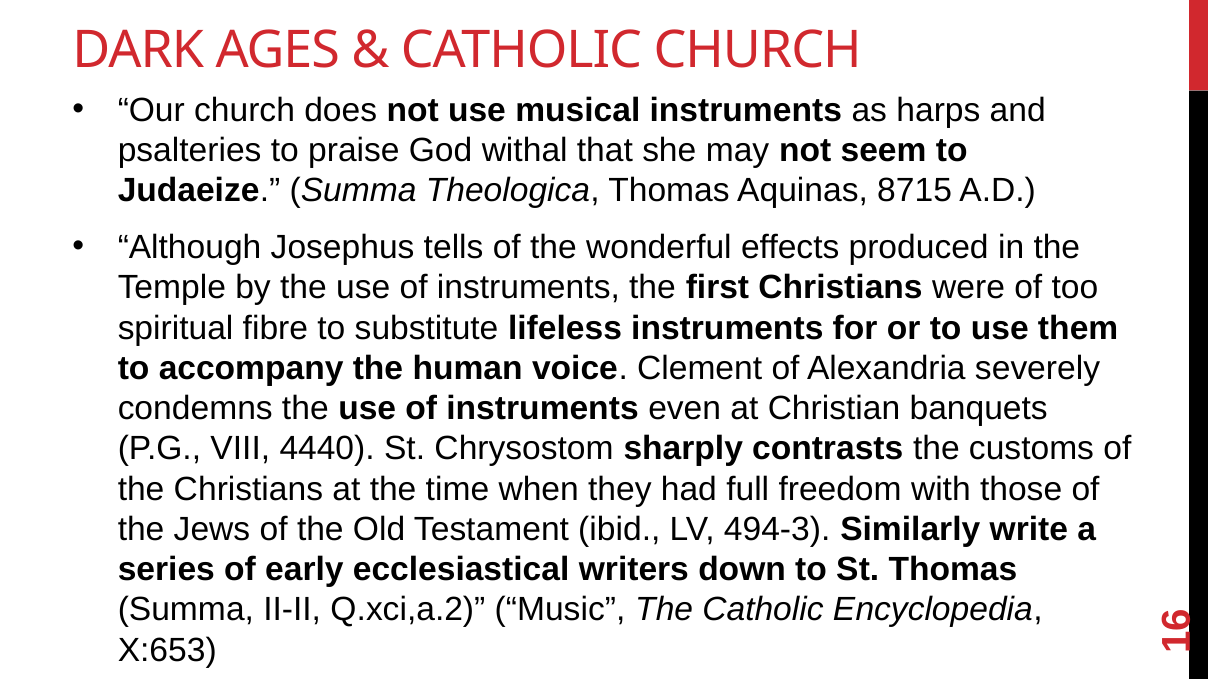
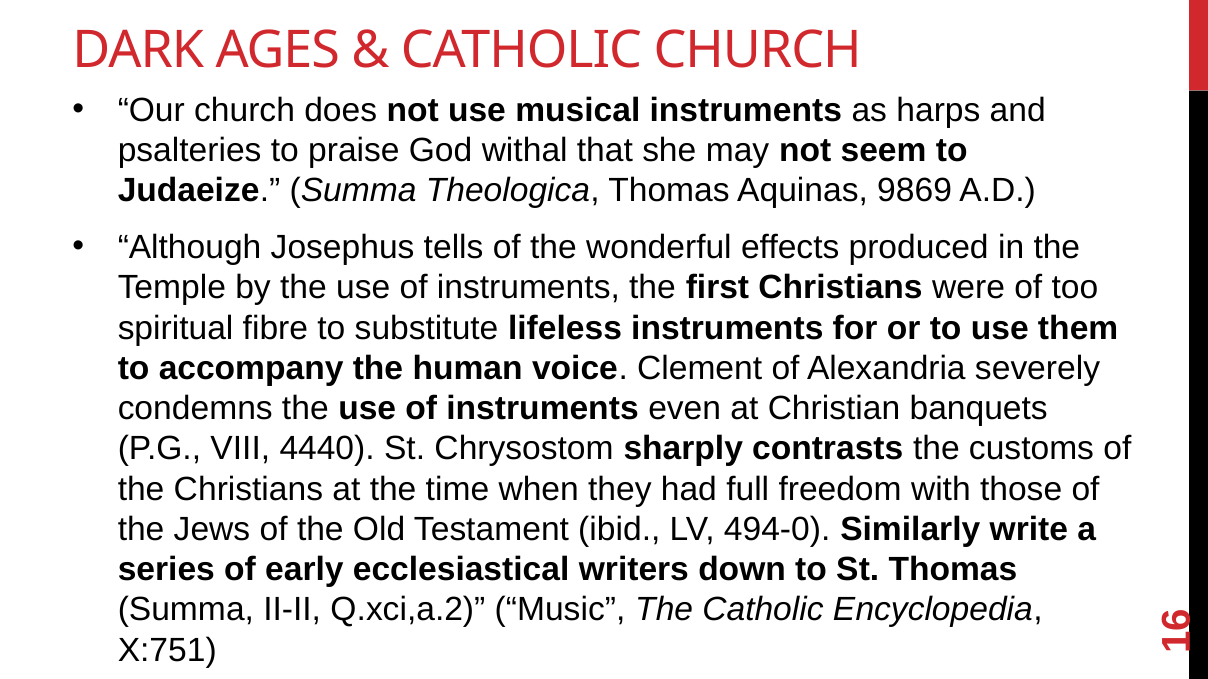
8715: 8715 -> 9869 (915, 191)
494-3: 494-3 -> 494-0 (777, 530)
X:653: X:653 -> X:751 (167, 651)
